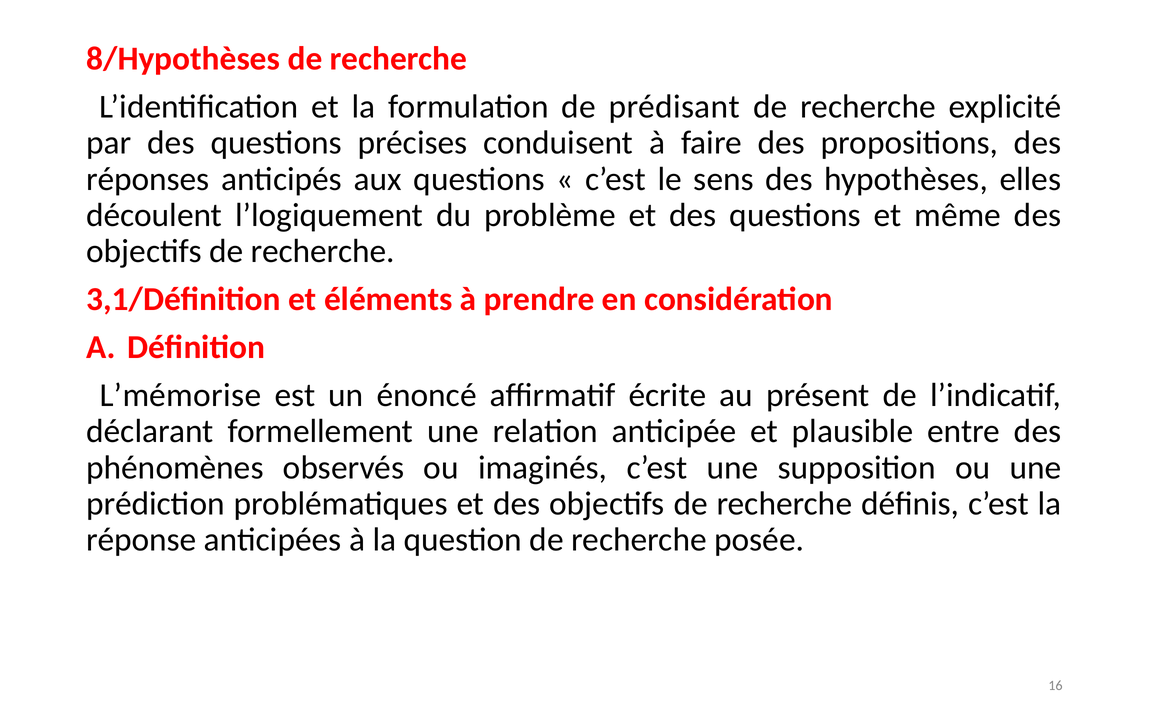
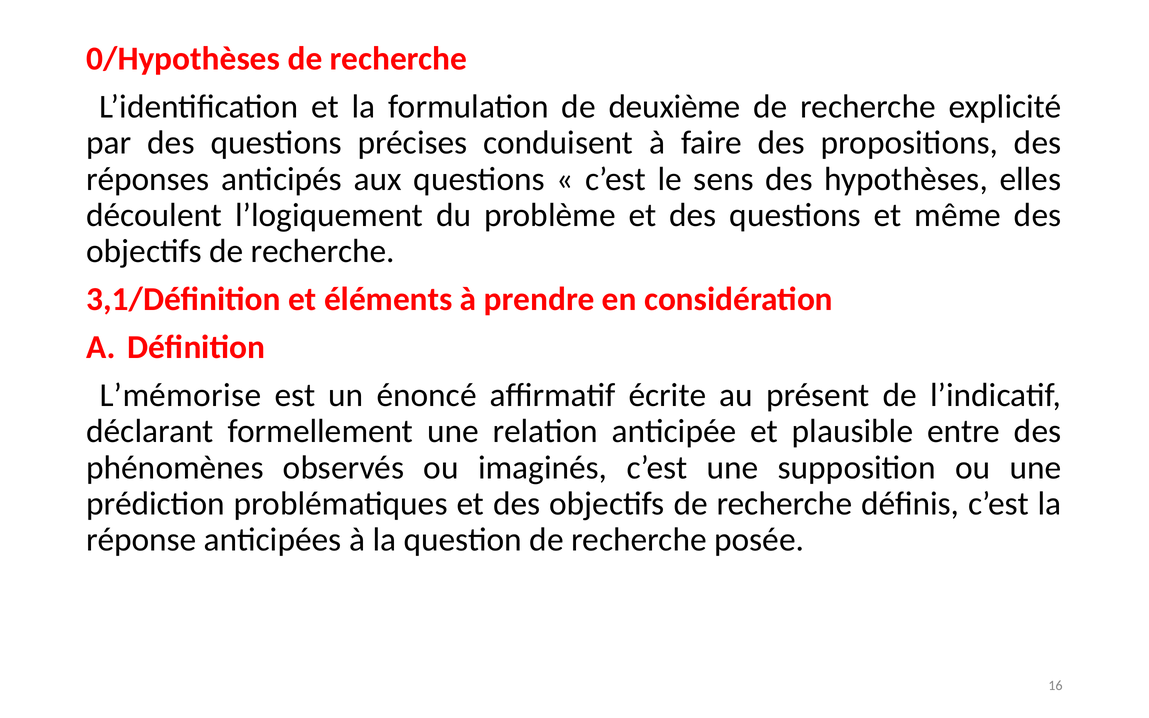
8/Hypothèses: 8/Hypothèses -> 0/Hypothèses (183, 59)
prédisant: prédisant -> deuxième (675, 107)
